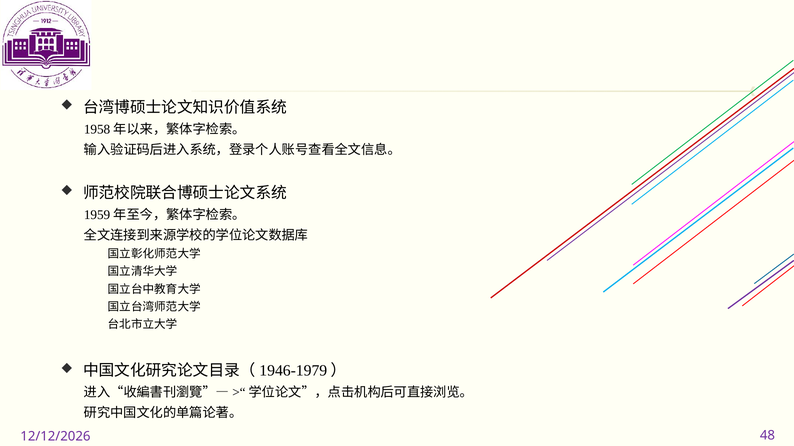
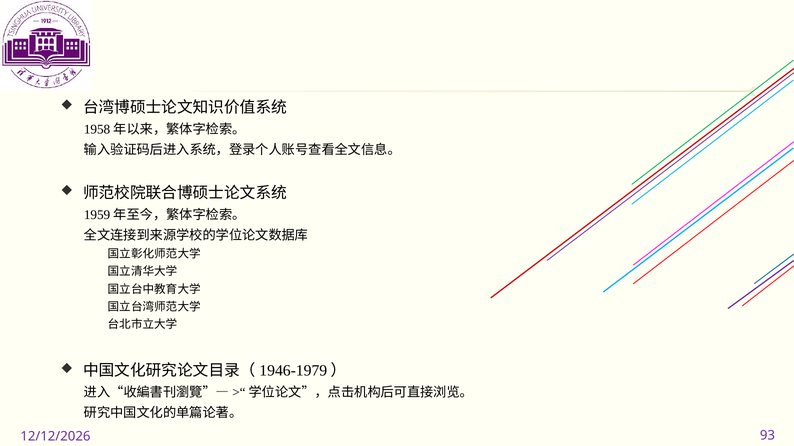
48: 48 -> 93 (767, 436)
